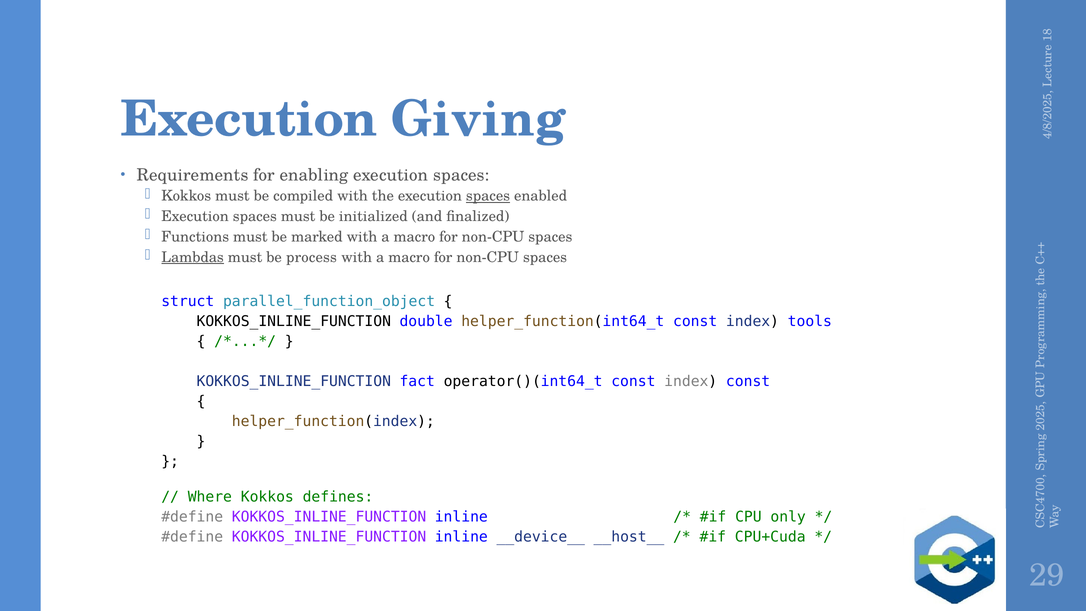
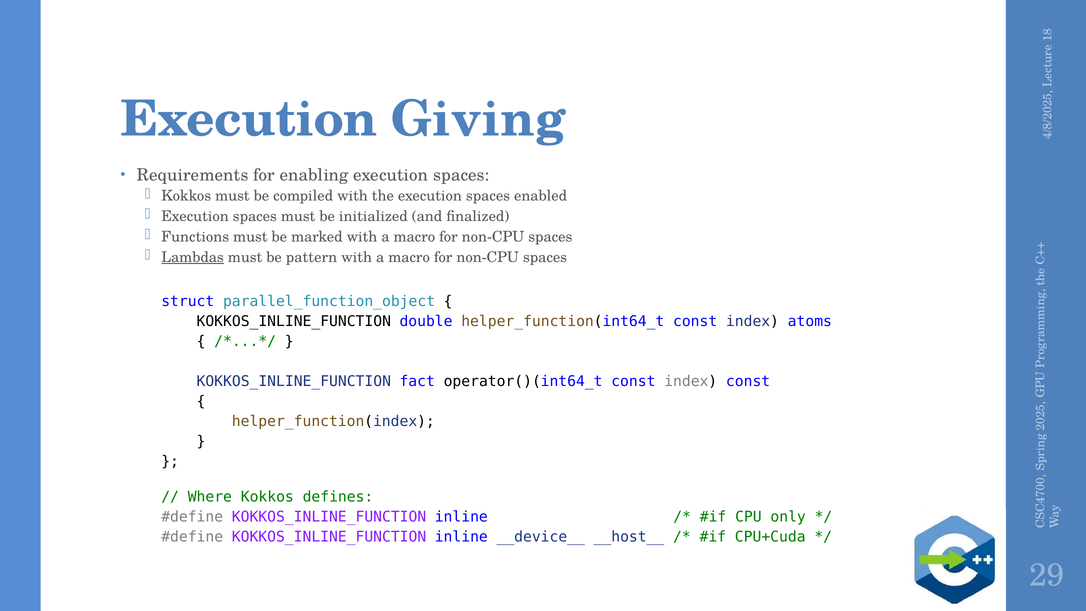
spaces underline: present -> none (488, 196)
process: process -> pattern (312, 257)
tools: tools -> atoms (810, 322)
